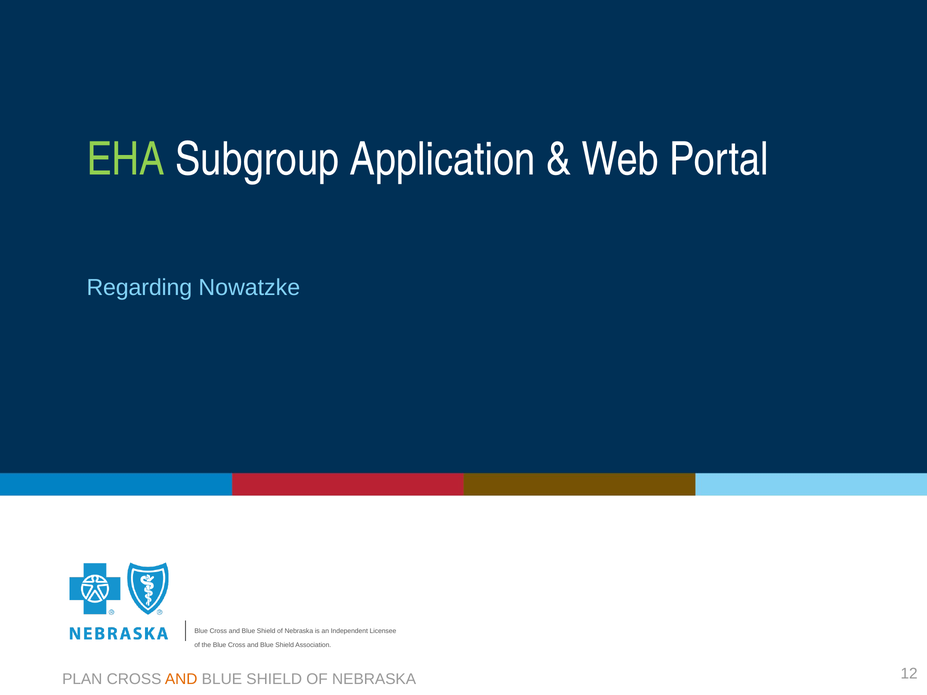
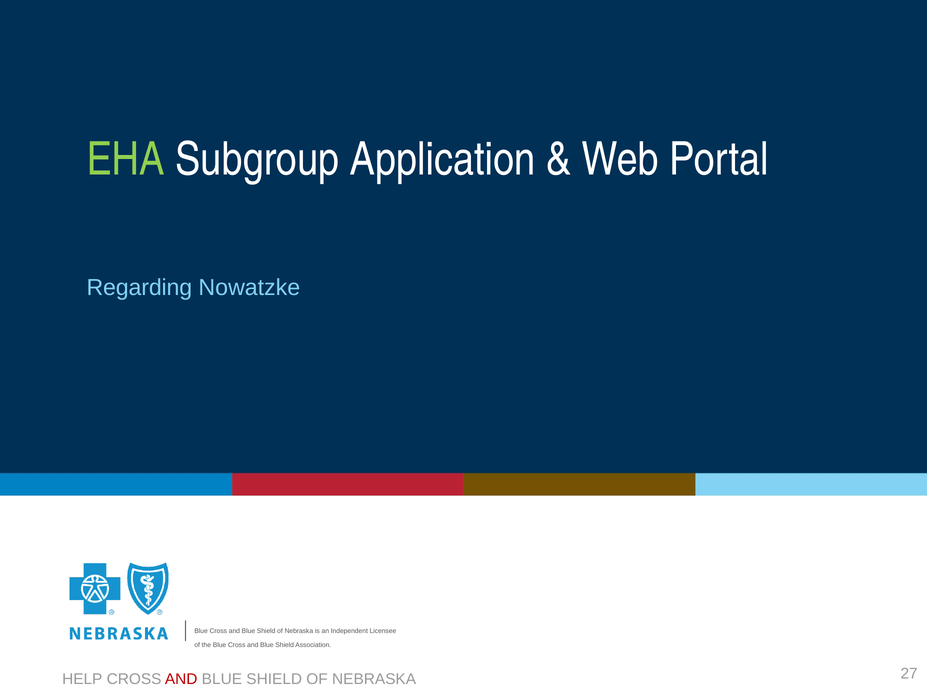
PLAN: PLAN -> HELP (82, 679)
AND colour: orange -> red (181, 679)
12: 12 -> 27 (909, 674)
